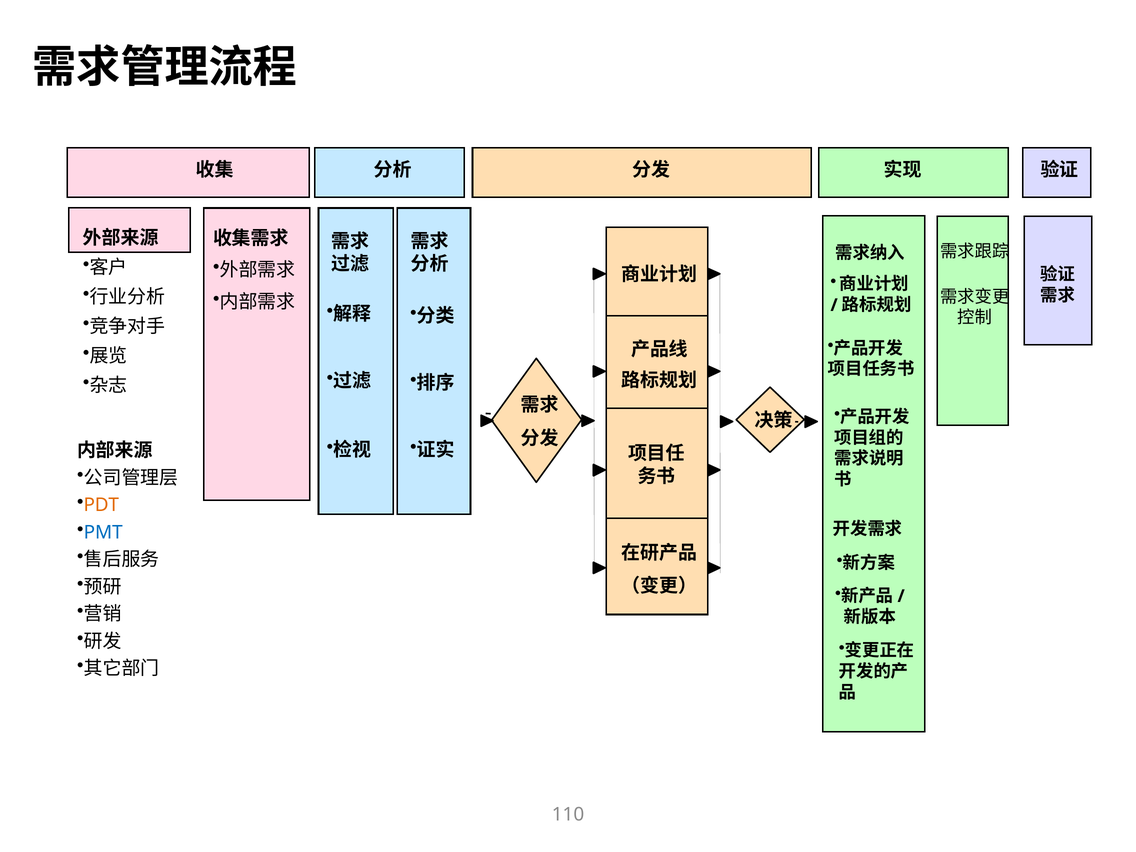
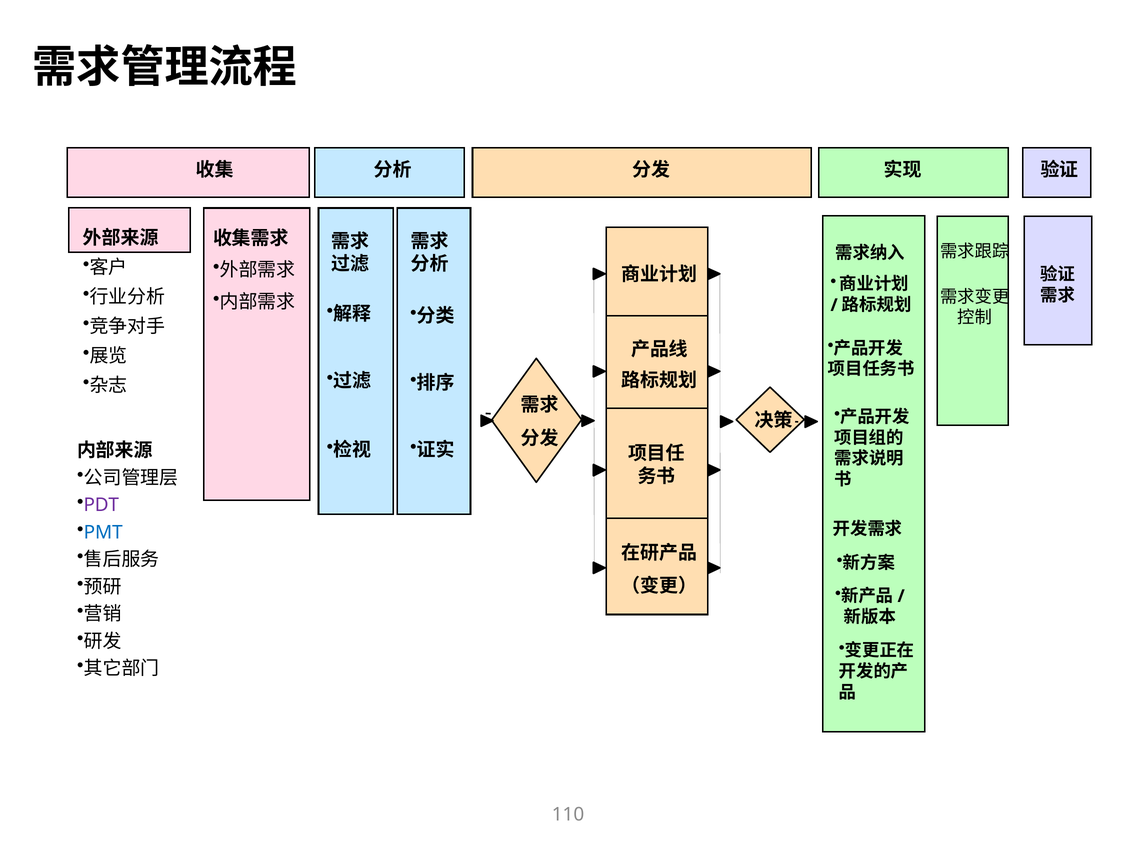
PDT colour: orange -> purple (101, 505)
